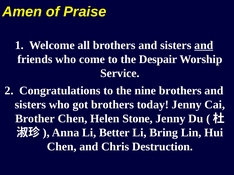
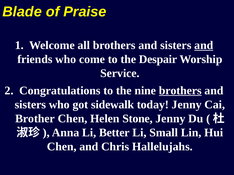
Amen: Amen -> Blade (22, 12)
brothers underline: none -> present (180, 91)
got brothers: brothers -> sidewalk (113, 105)
Bring: Bring -> Small (164, 133)
Destruction: Destruction -> Hallelujahs (162, 147)
